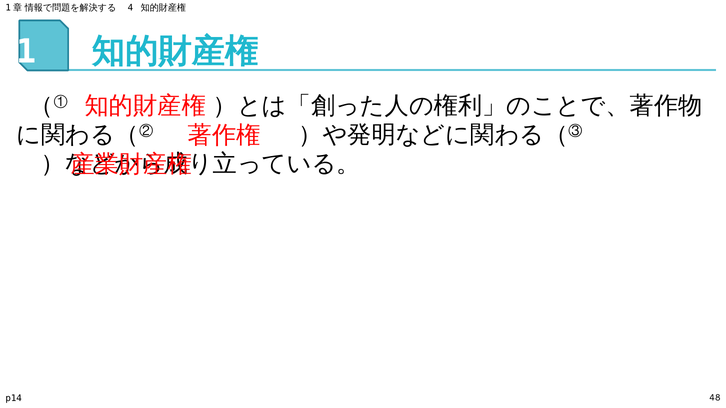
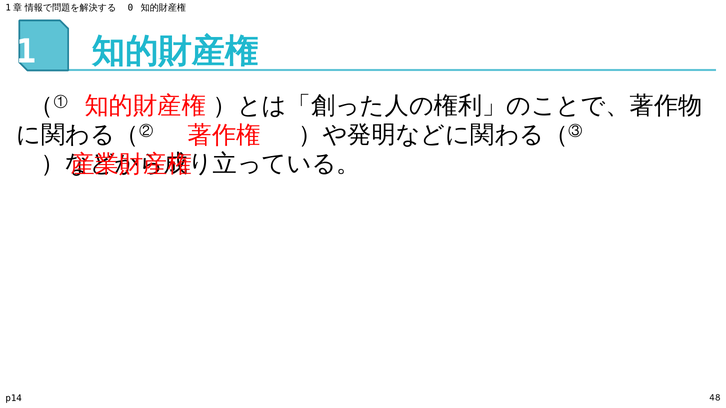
4: 4 -> 0 (130, 8)
